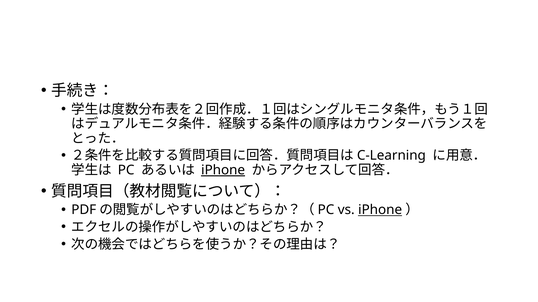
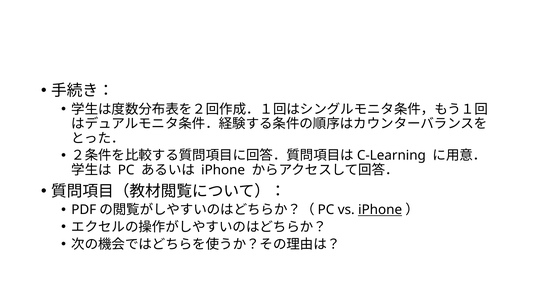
iPhone underline: present -> none (223, 170)
